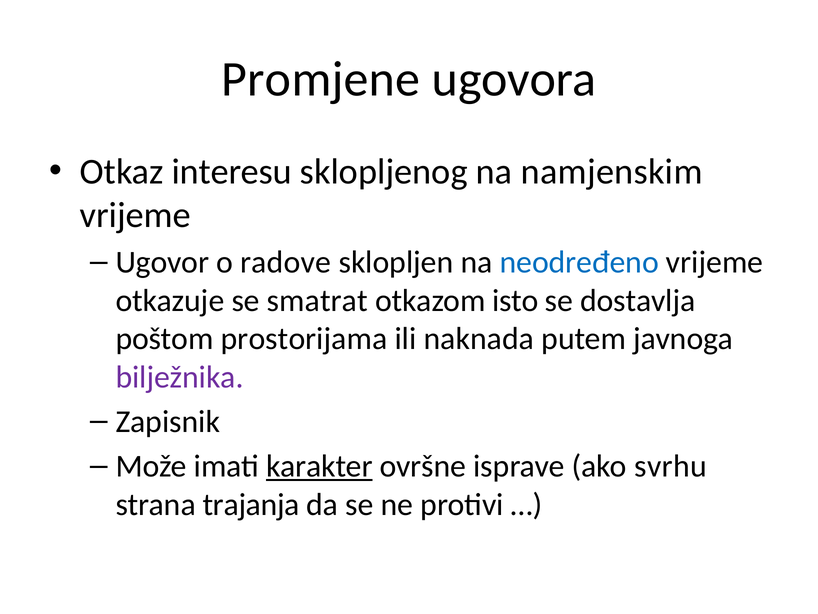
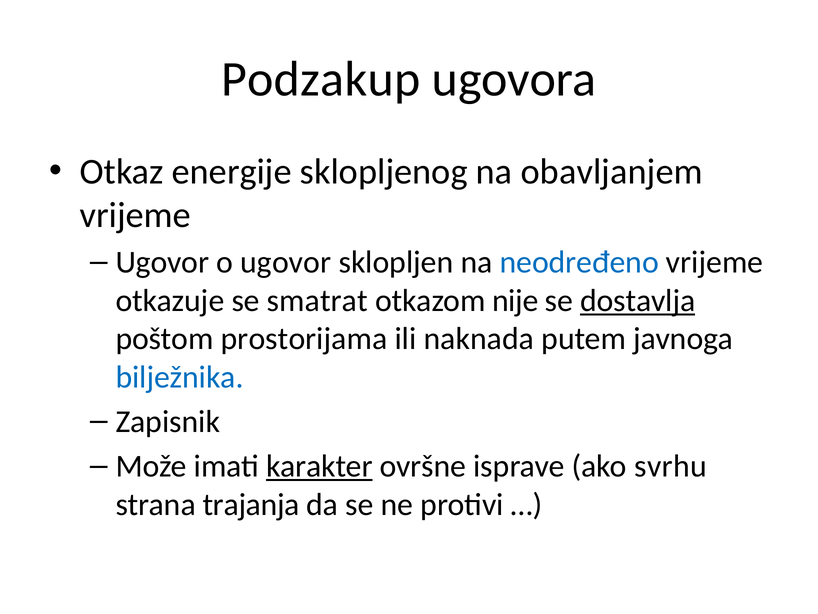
Promjene: Promjene -> Podzakup (321, 79)
interesu: interesu -> energije (232, 172)
namjenskim: namjenskim -> obavljanjem (612, 172)
o radove: radove -> ugovor (286, 262)
isto: isto -> nije (515, 300)
dostavlja underline: none -> present (638, 300)
bilježnika colour: purple -> blue (180, 377)
